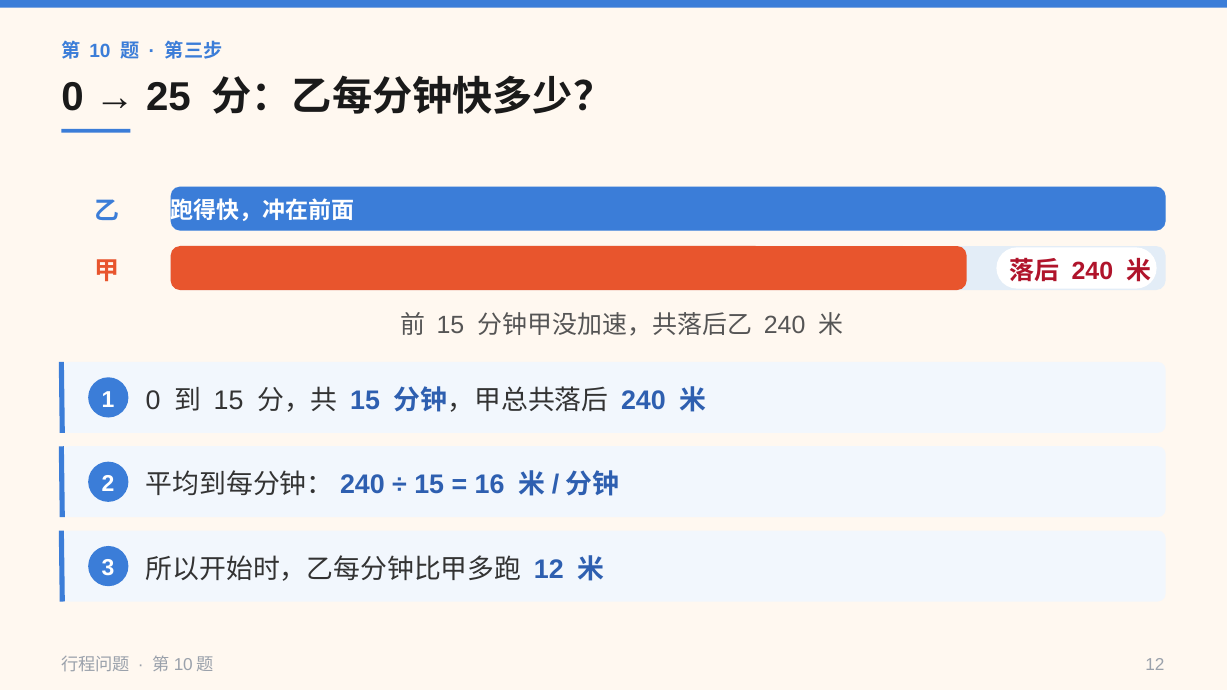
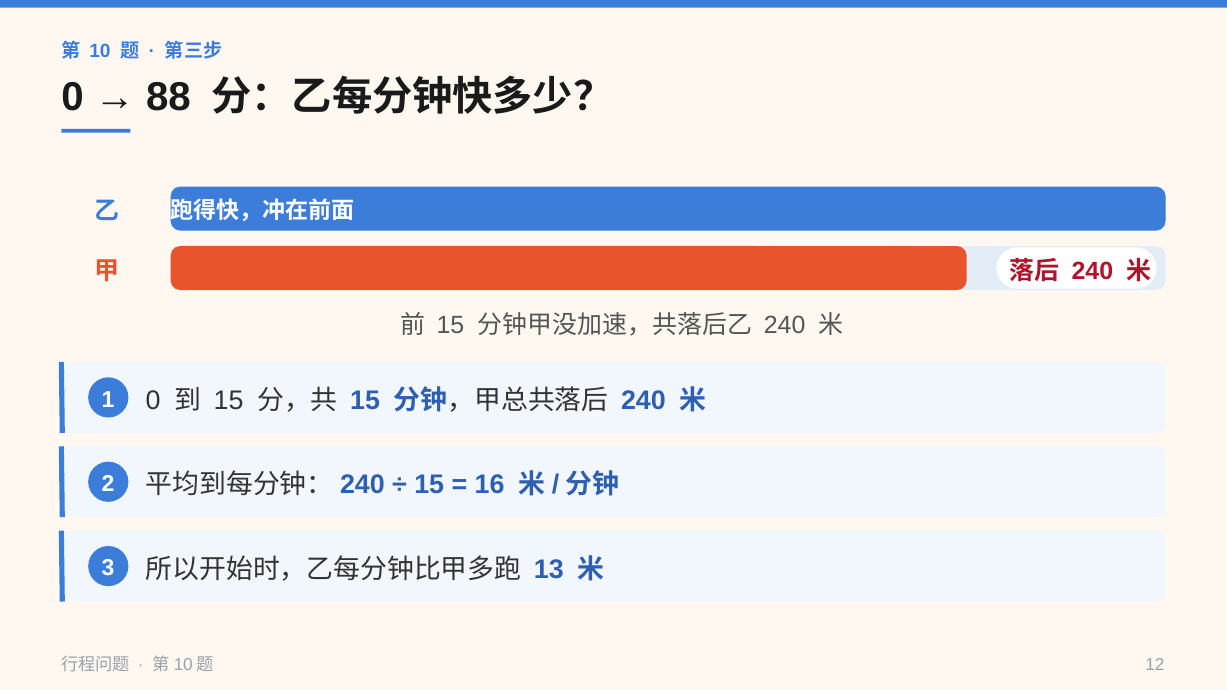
25: 25 -> 88 (168, 97)
12: 12 -> 13 (549, 569)
